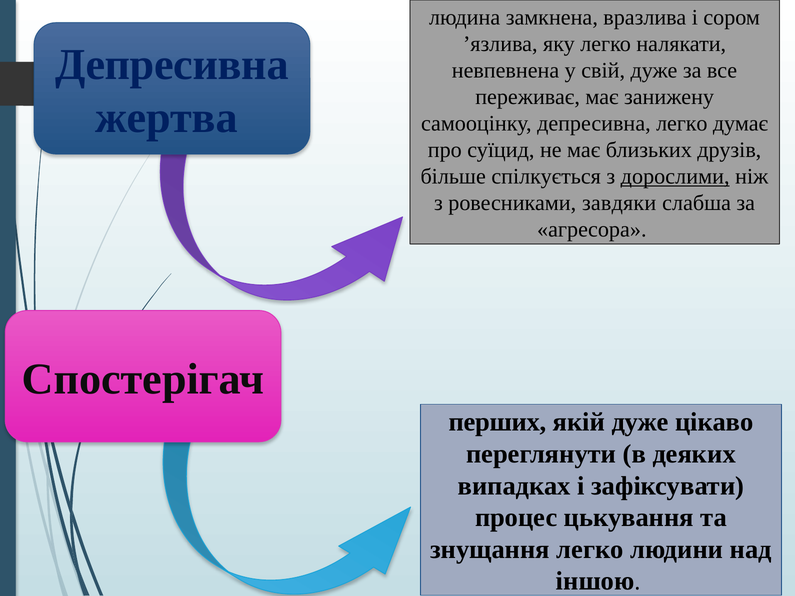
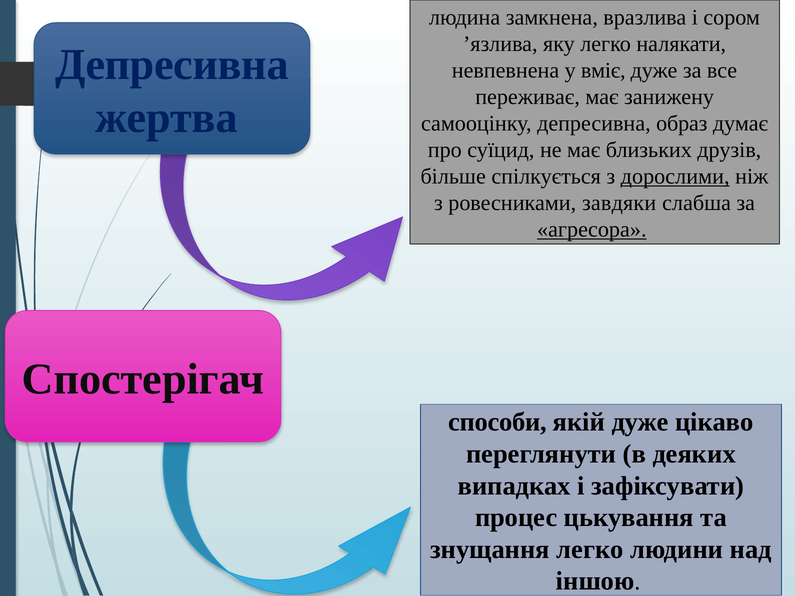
свій: свій -> вміє (603, 71)
депресивна легко: легко -> образ (682, 124)
агресора underline: none -> present (592, 230)
перших: перших -> способи (498, 422)
